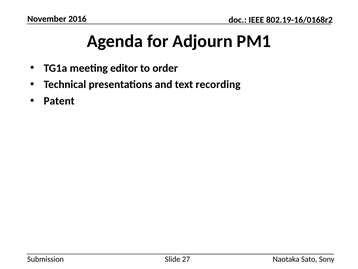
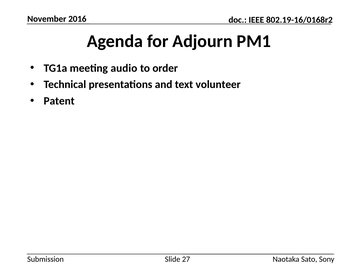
editor: editor -> audio (124, 68)
recording: recording -> volunteer (218, 84)
